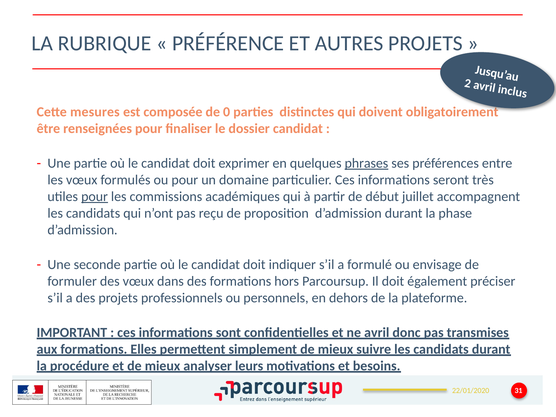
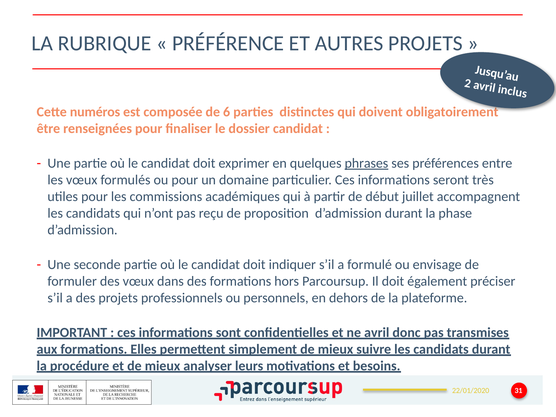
mesures: mesures -> numéros (95, 112)
0: 0 -> 6 (227, 112)
pour underline: present -> none (95, 197)
